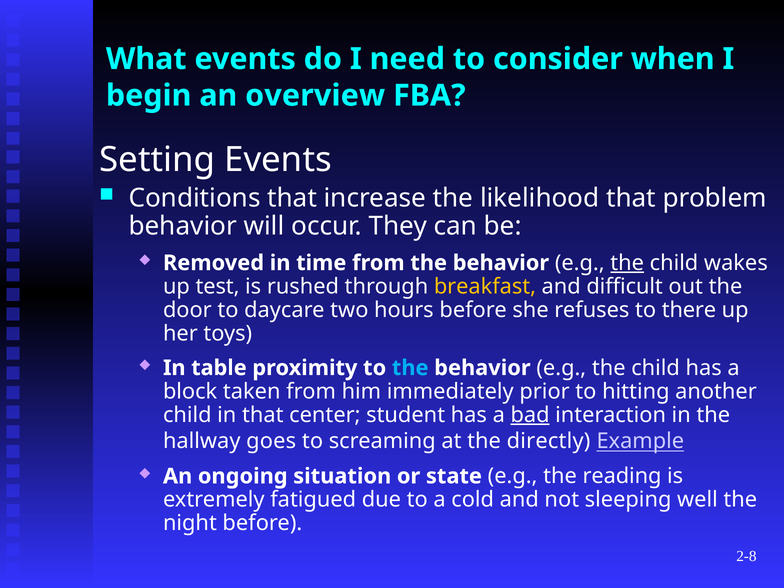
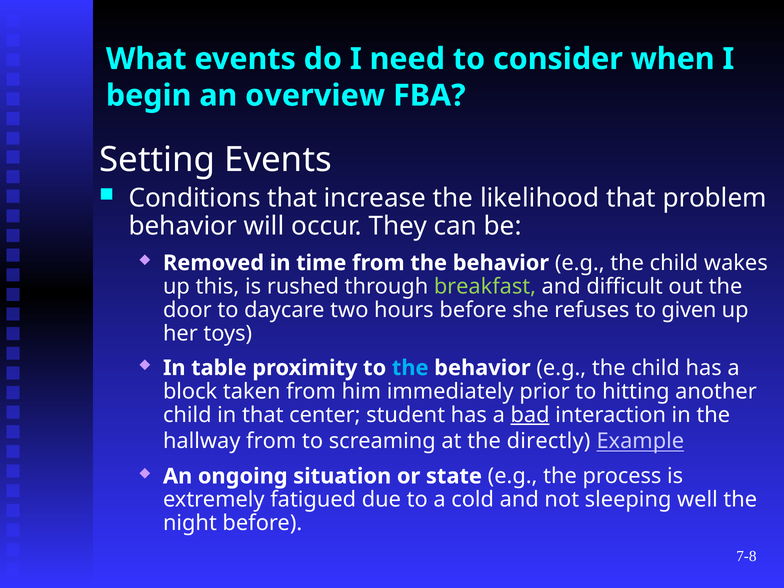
the underline: present -> none (627, 263)
test: test -> this (217, 286)
breakfast colour: yellow -> light green (485, 286)
there: there -> given (689, 310)
hallway goes: goes -> from (271, 441)
reading: reading -> process (622, 476)
2-8: 2-8 -> 7-8 (746, 556)
